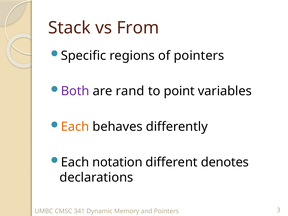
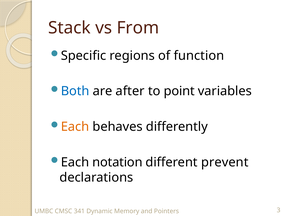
of pointers: pointers -> function (199, 56)
Both colour: purple -> blue (75, 91)
rand: rand -> after (130, 91)
denotes: denotes -> prevent (225, 162)
